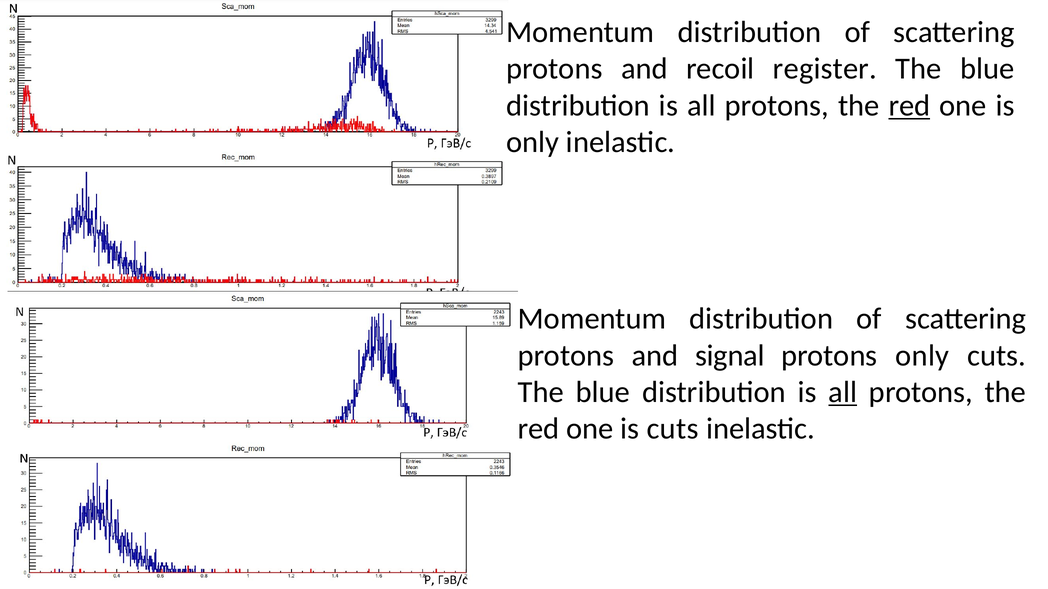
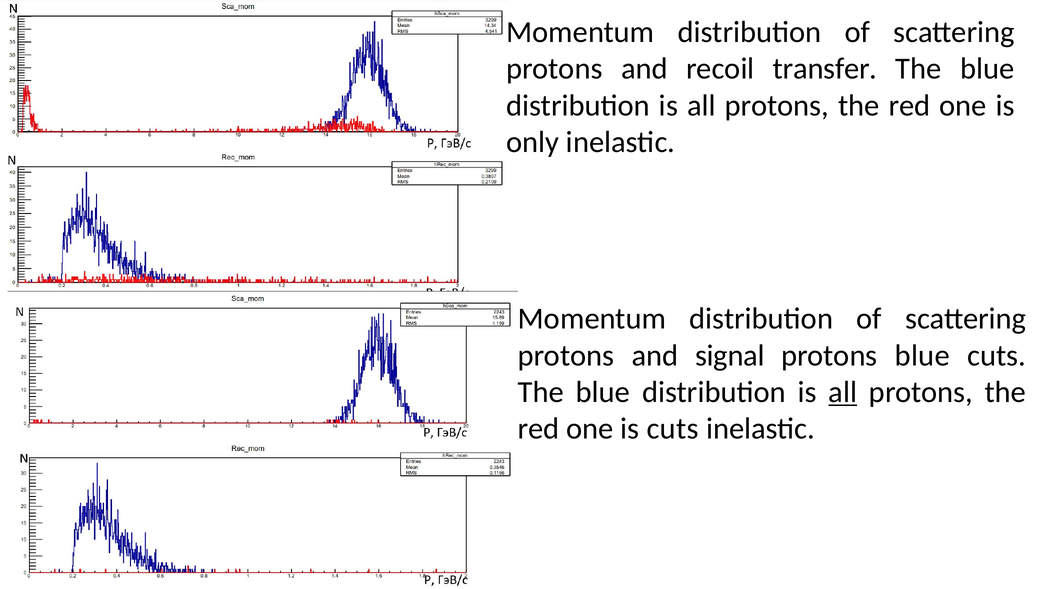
register: register -> transfer (825, 69)
red underline: present -> none (909, 106)
protons only: only -> blue (922, 356)
